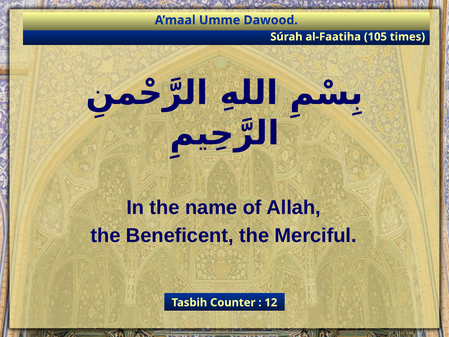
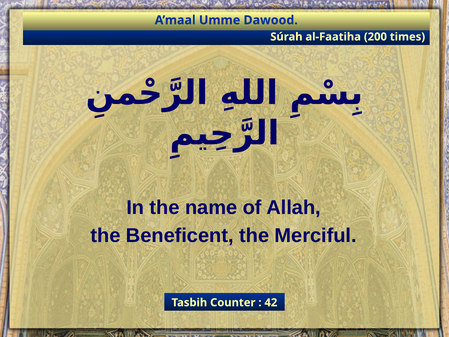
105: 105 -> 200 (375, 37)
12: 12 -> 42 (271, 302)
